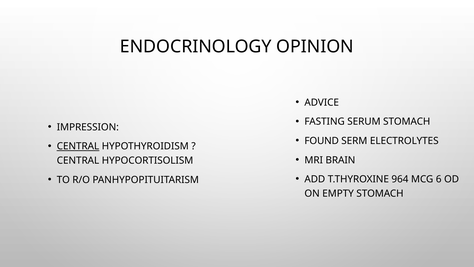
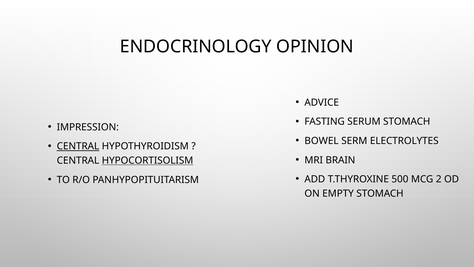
FOUND: FOUND -> BOWEL (322, 141)
HYPOCORTISOLISM underline: none -> present (148, 160)
964: 964 -> 500 (400, 179)
6: 6 -> 2 (439, 179)
